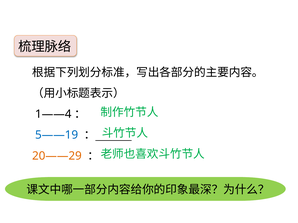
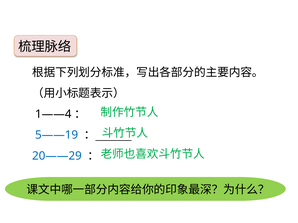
20——29 colour: orange -> blue (57, 156)
